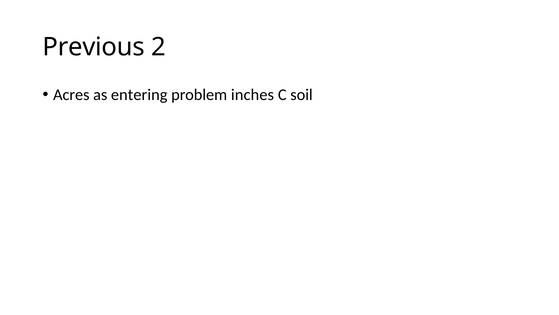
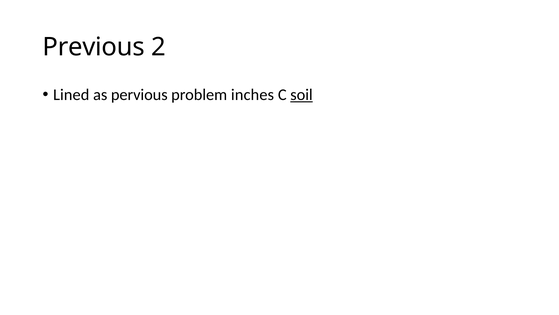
Acres: Acres -> Lined (71, 95)
entering: entering -> pervious (139, 95)
soil underline: none -> present (302, 95)
